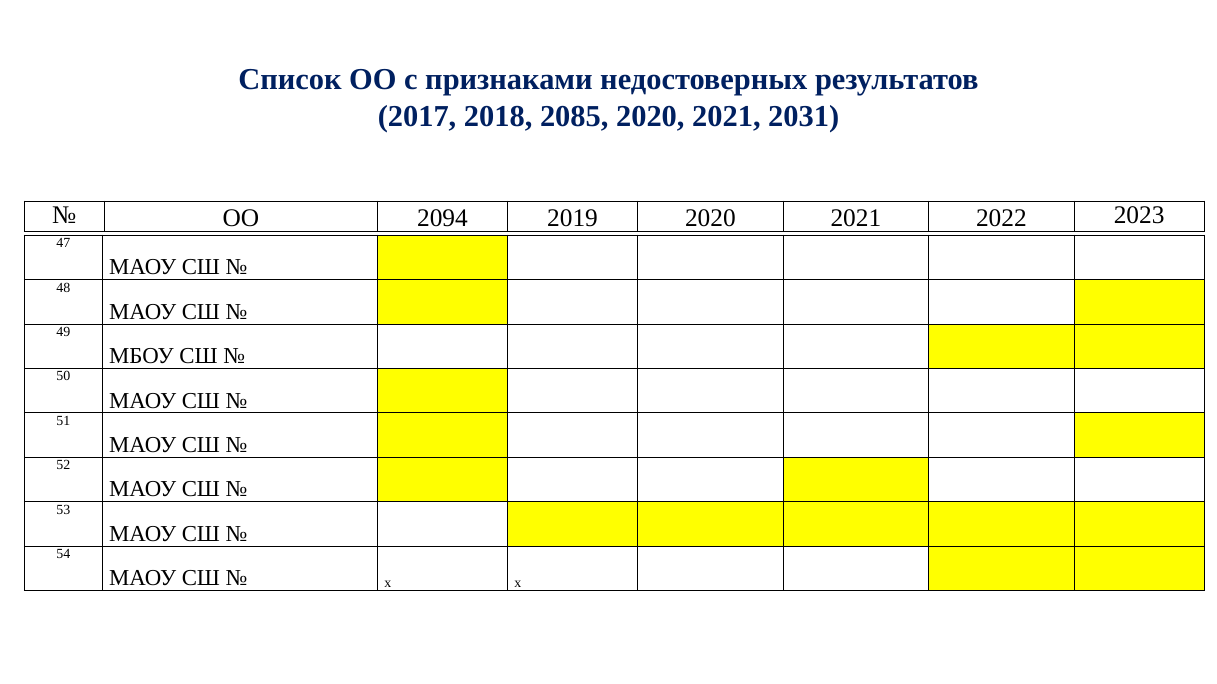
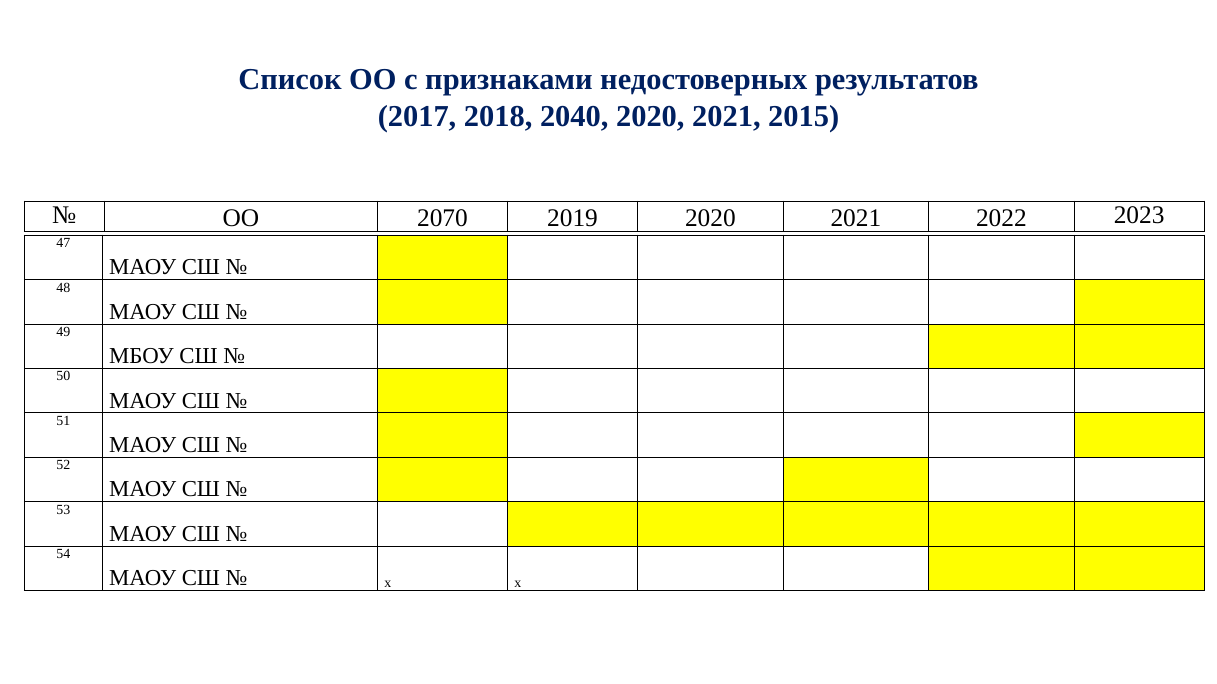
2085: 2085 -> 2040 (574, 116)
2031: 2031 -> 2015 (804, 116)
2094: 2094 -> 2070 (442, 218)
